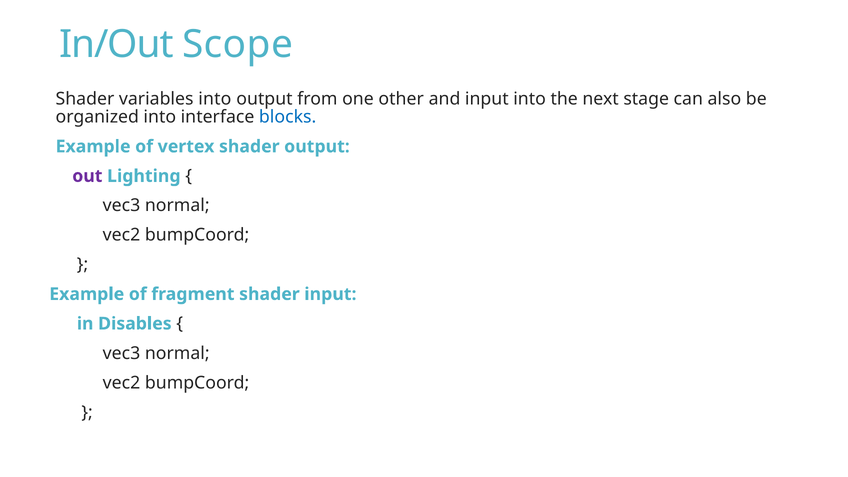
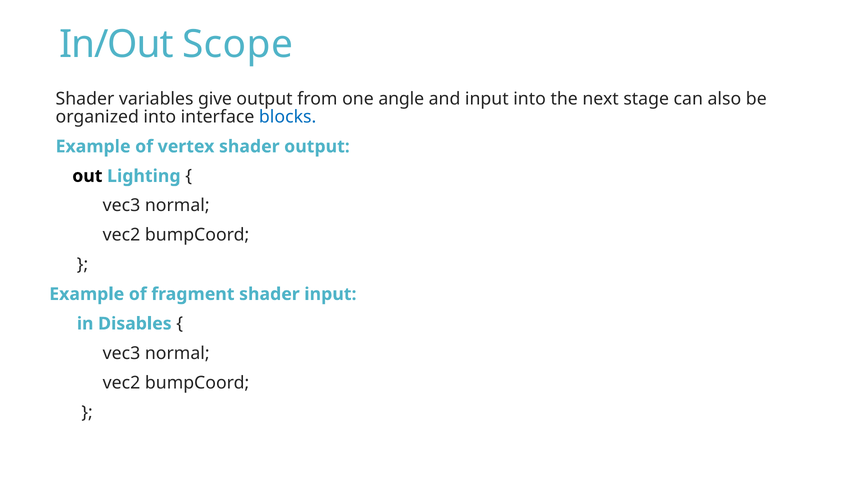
variables into: into -> give (215, 99)
other: other -> angle (401, 99)
out colour: purple -> black (87, 176)
